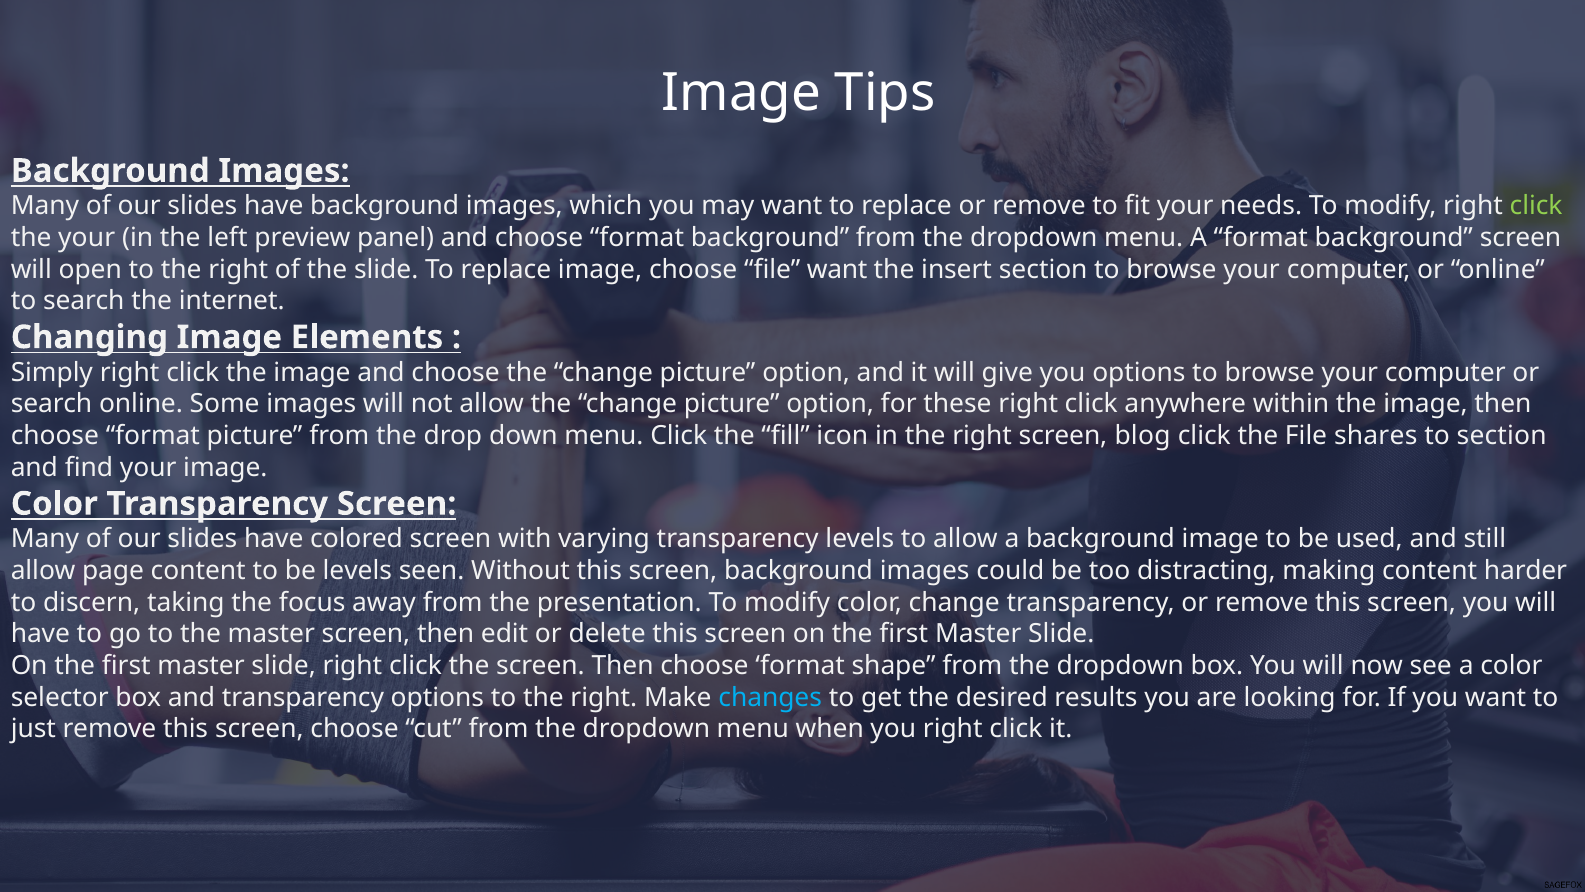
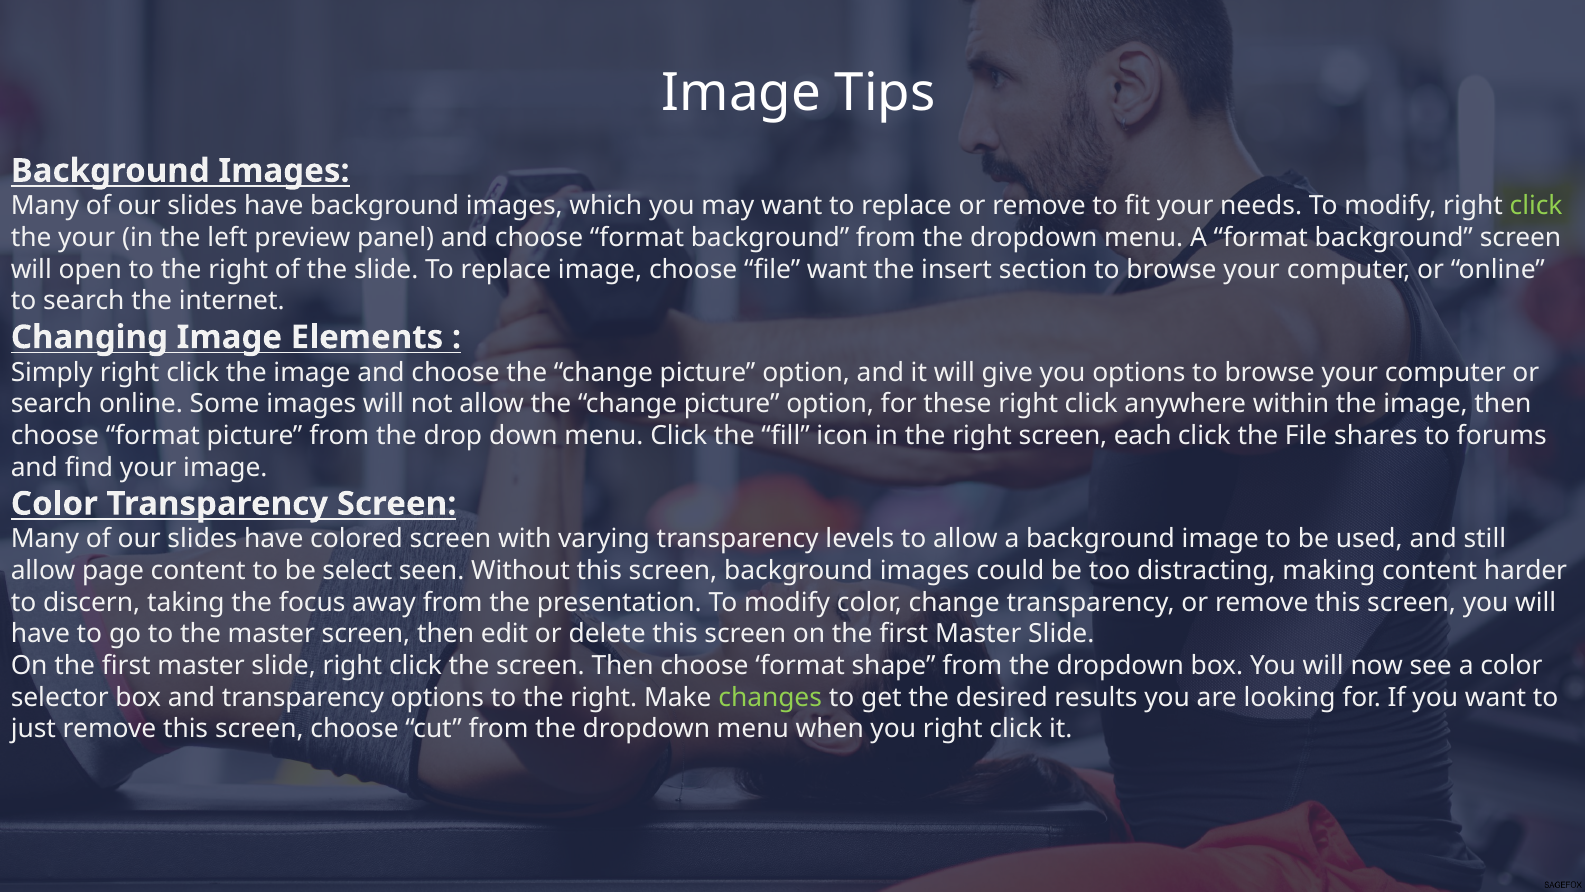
blog: blog -> each (1143, 436)
to section: section -> forums (1502, 436)
be levels: levels -> select (357, 570)
changes colour: light blue -> light green (770, 697)
